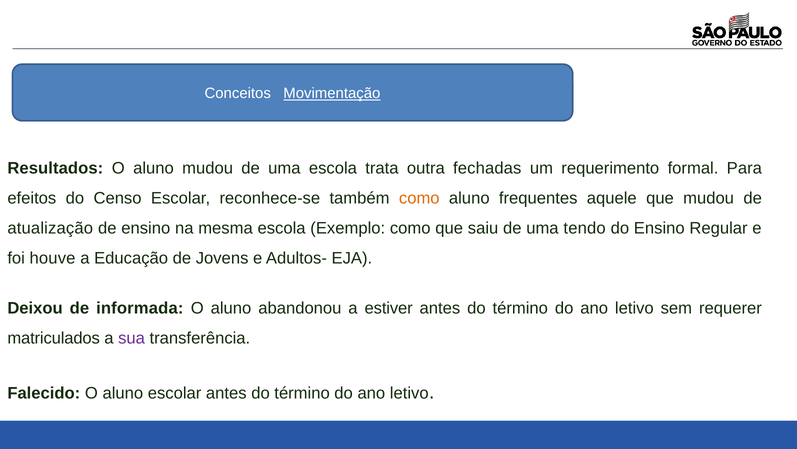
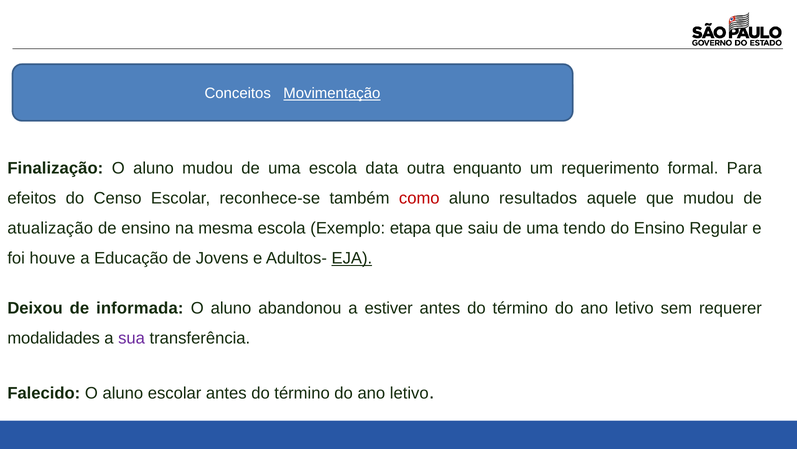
Resultados: Resultados -> Finalização (55, 168)
trata: trata -> data (382, 168)
fechadas: fechadas -> enquanto (487, 168)
como colour: orange -> red (419, 198)
frequentes: frequentes -> resultados (538, 198)
Exemplo como: como -> etapa (410, 228)
EJA underline: none -> present (352, 258)
matriculados: matriculados -> modalidades (54, 338)
